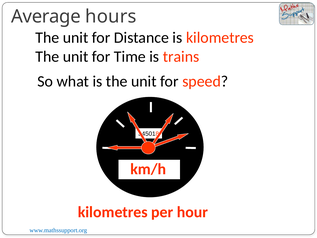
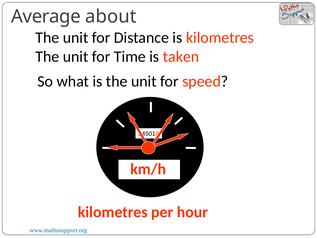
hours: hours -> about (111, 16)
trains: trains -> taken (181, 57)
